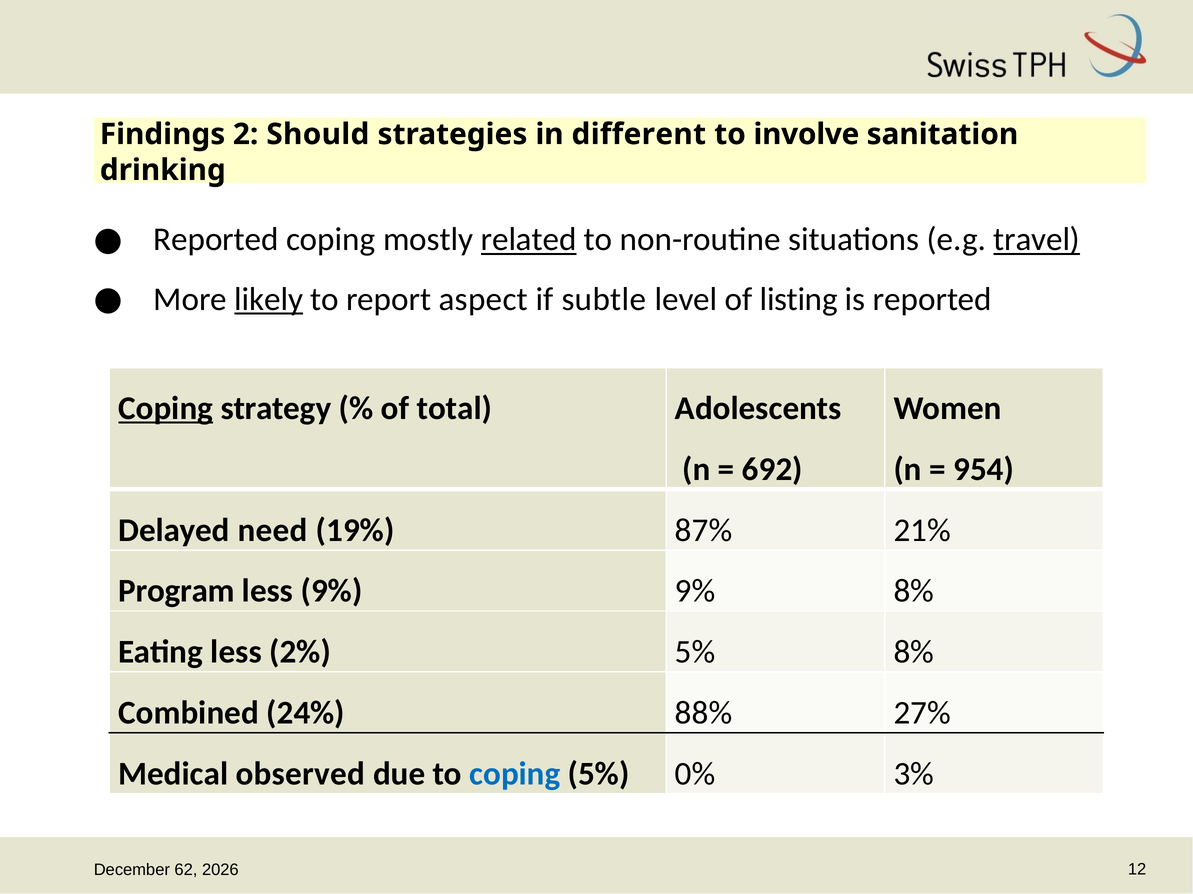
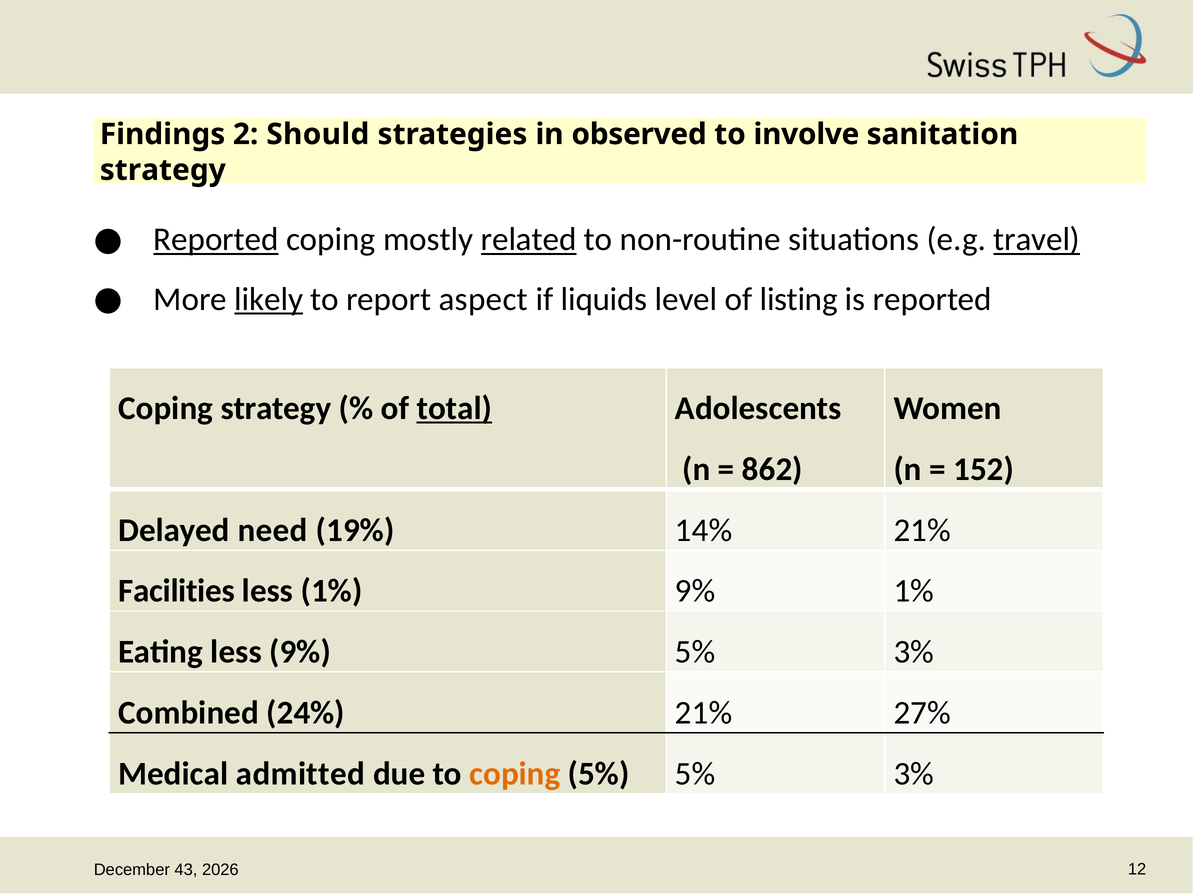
different: different -> observed (639, 134)
drinking: drinking -> strategy (163, 170)
Reported underline: none -> present (216, 240)
subtle: subtle -> liquids (604, 299)
Coping underline: present -> none (166, 409)
total underline: none -> present (454, 409)
692: 692 -> 862 (772, 470)
954: 954 -> 152 (984, 470)
87%: 87% -> 14% (704, 531)
Program: Program -> Facilities (177, 592)
less 9%: 9% -> 1% (332, 592)
9% 8%: 8% -> 1% (914, 592)
less 2%: 2% -> 9% (300, 652)
8%: 8% -> 3% (914, 652)
24% 88%: 88% -> 21% (704, 713)
observed: observed -> admitted (300, 774)
coping colour: blue -> orange (515, 774)
5% 0%: 0% -> 5% (695, 774)
62: 62 -> 43 (186, 870)
